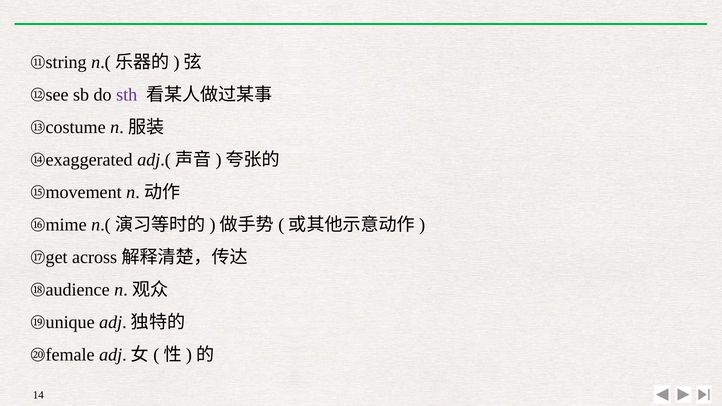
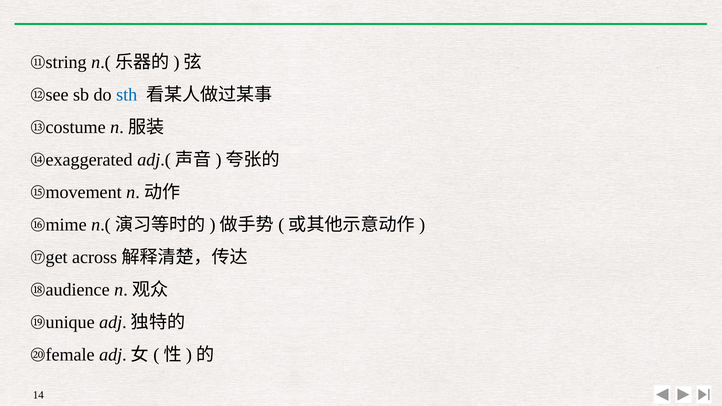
sth colour: purple -> blue (127, 95)
